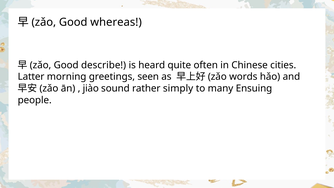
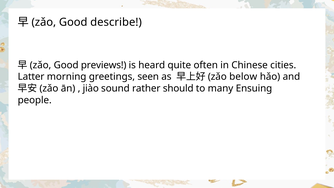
whereas: whereas -> describe (116, 22)
describe: describe -> previews (104, 65)
words: words -> below (243, 77)
simply: simply -> should (178, 88)
